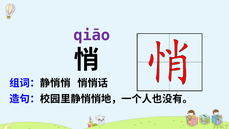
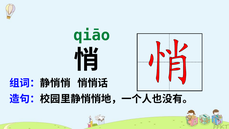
qiāo colour: purple -> green (92, 35)
